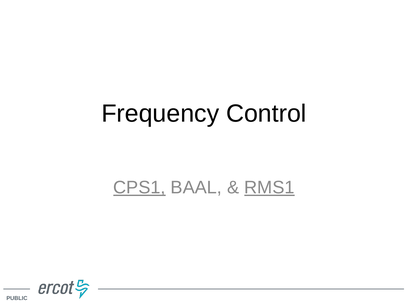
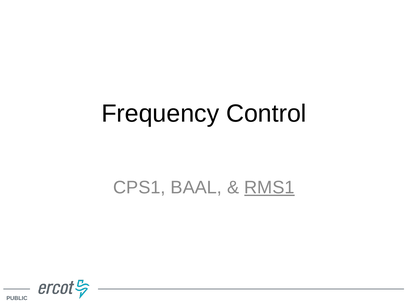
CPS1 underline: present -> none (139, 188)
